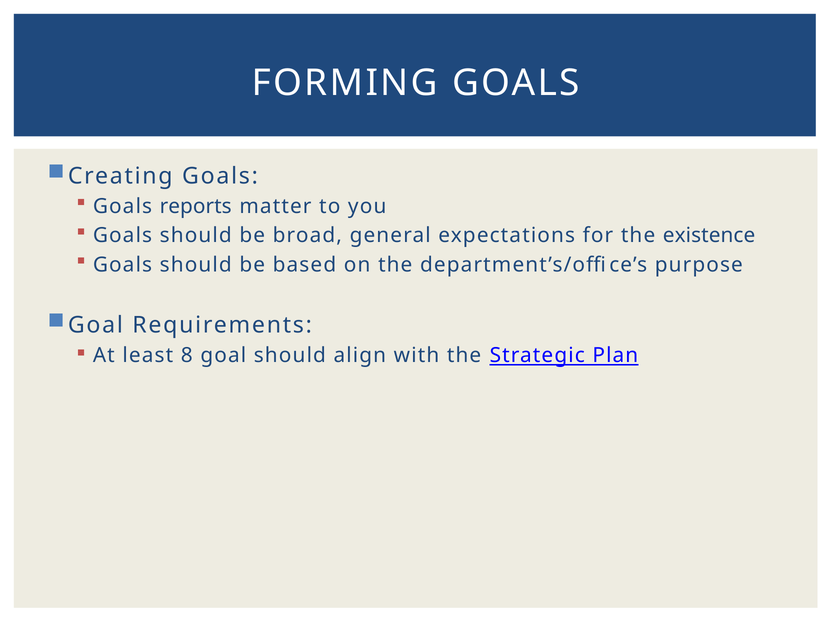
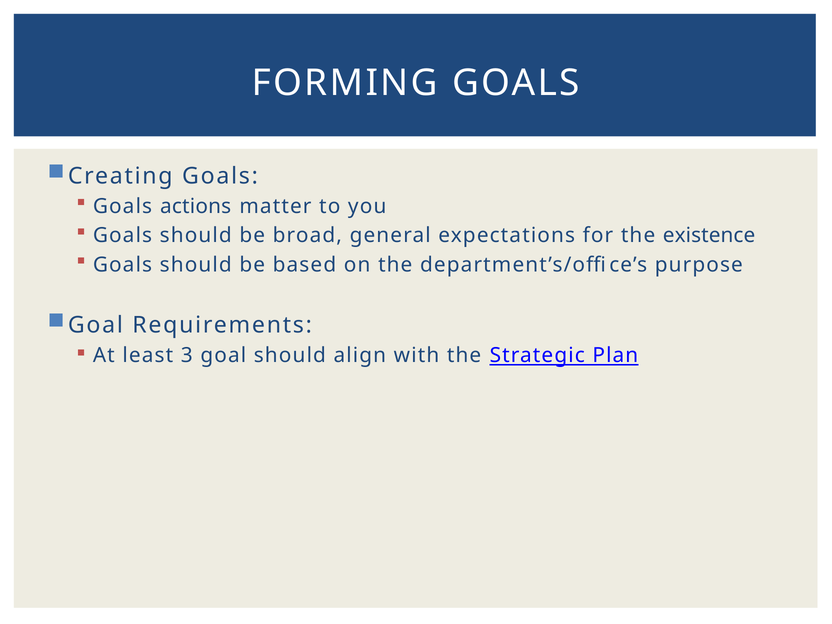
reports: reports -> actions (196, 206)
8: 8 -> 3 (187, 355)
